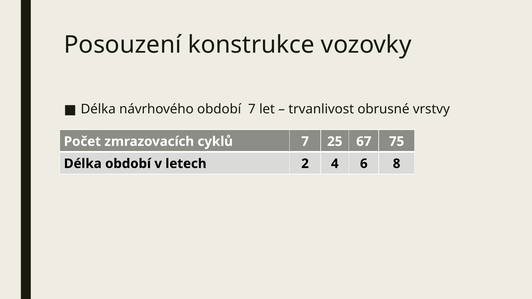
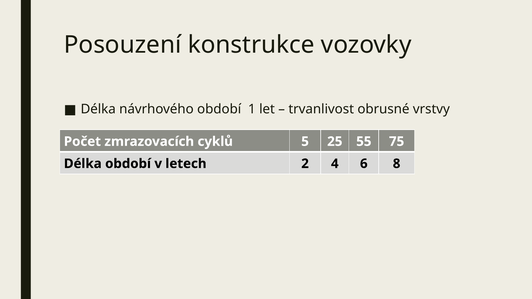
období 7: 7 -> 1 (252, 109)
cyklů 7: 7 -> 5 (305, 142)
67: 67 -> 55 (364, 142)
